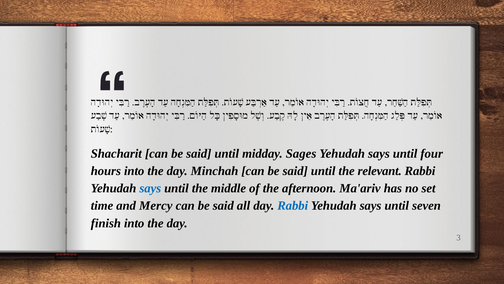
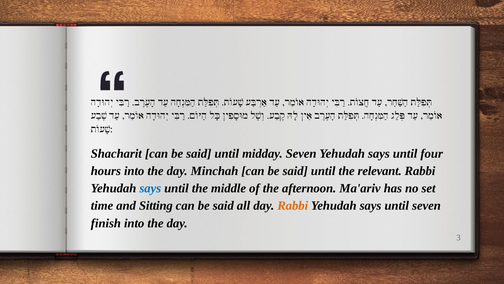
midday Sages: Sages -> Seven (301, 153)
Mercy: Mercy -> Sitting (156, 205)
Rabbi colour: blue -> orange (293, 205)
